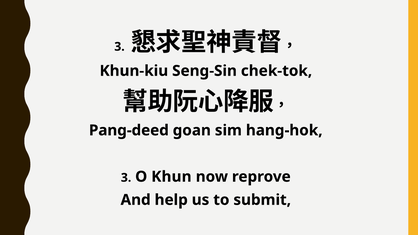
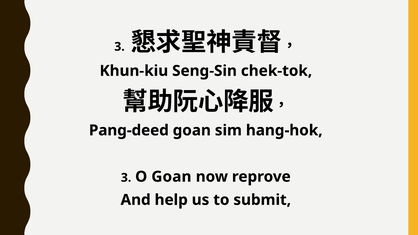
O Khun: Khun -> Goan (171, 177)
